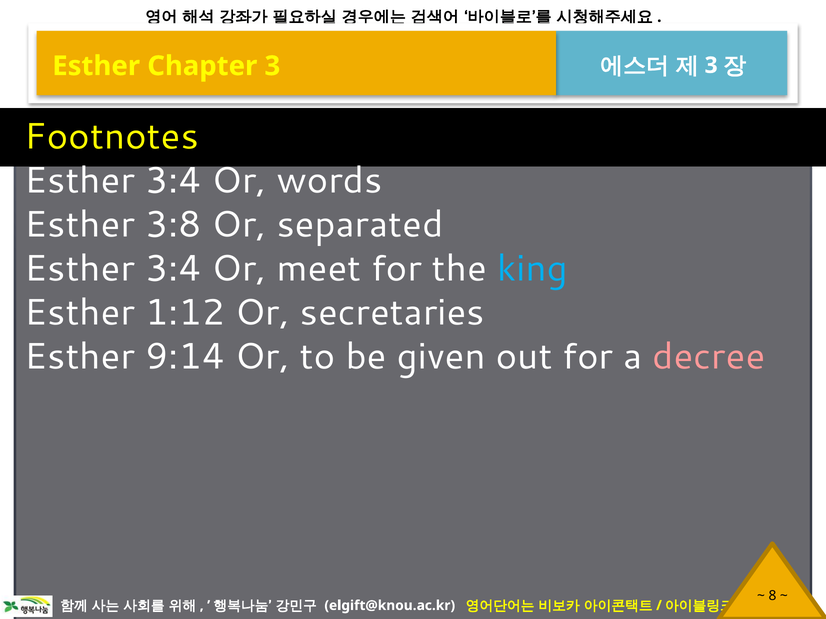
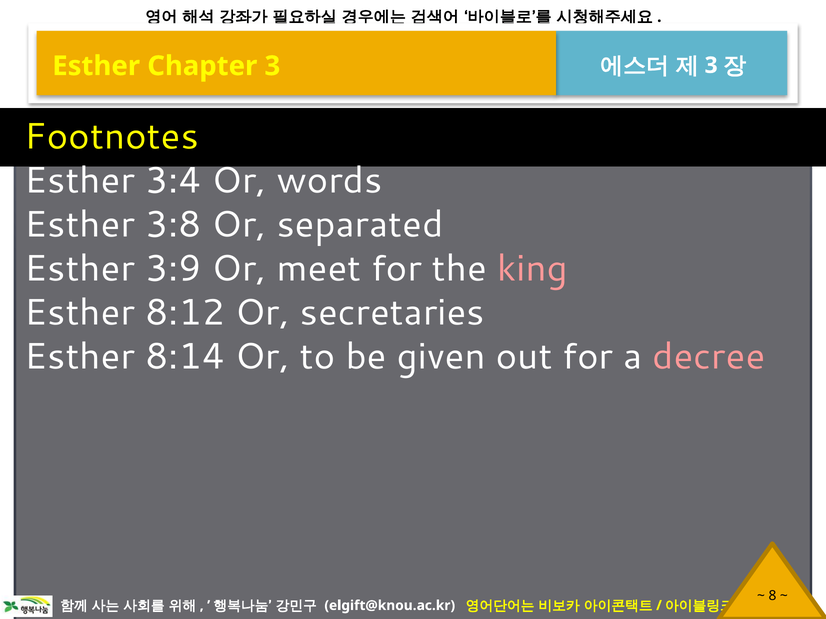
3:4: 3:4 -> 3:9 (173, 269)
king colour: light blue -> pink (532, 269)
1:12: 1:12 -> 8:12 (185, 313)
9:14: 9:14 -> 8:14 (185, 357)
